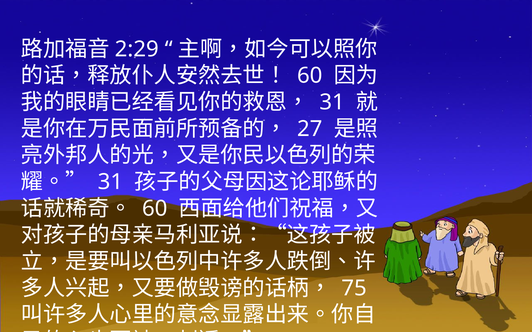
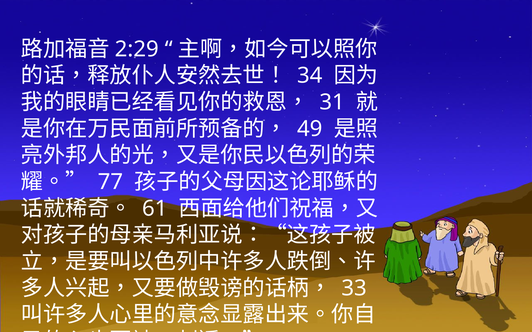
60: 60 -> 34 (310, 76)
27: 27 -> 49 (310, 129)
31: 31 -> 77 (110, 182)
60: 60 -> 61 (155, 209)
75: 75 -> 33 (354, 289)
